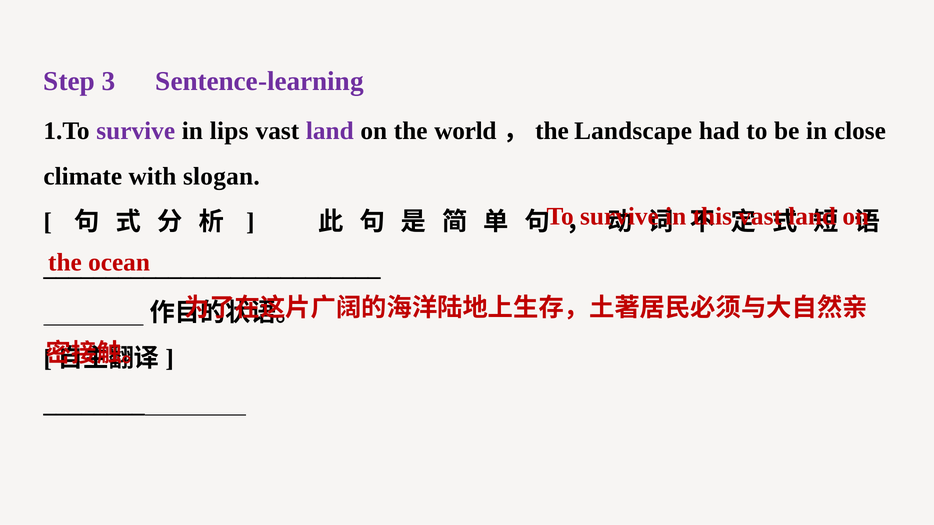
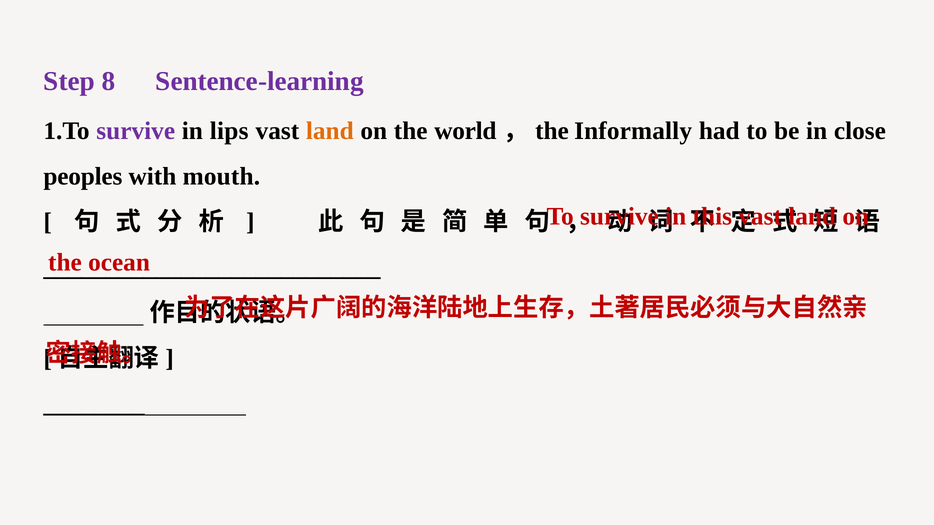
3: 3 -> 8 (108, 81)
land colour: purple -> orange (330, 131)
Landscape: Landscape -> Informally (633, 131)
climate: climate -> peoples (83, 177)
slogan: slogan -> mouth (221, 177)
